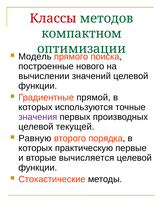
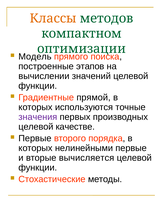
Классы colour: red -> orange (53, 18)
нового: нового -> этапов (90, 66)
текущей: текущей -> качестве (75, 127)
Равную: Равную -> Первые (35, 139)
практическую: практическую -> нелинейными (84, 148)
